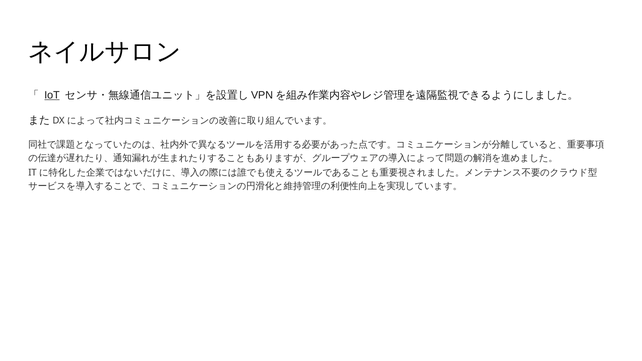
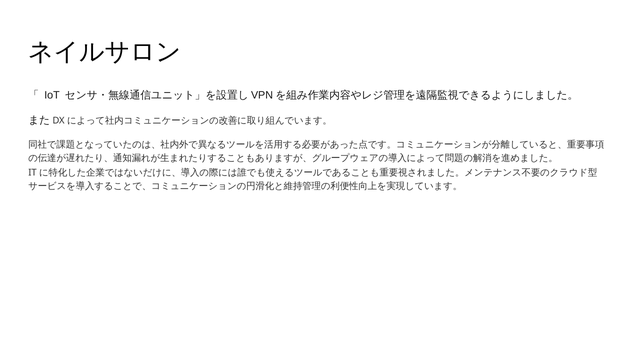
IoT underline: present -> none (52, 95)
